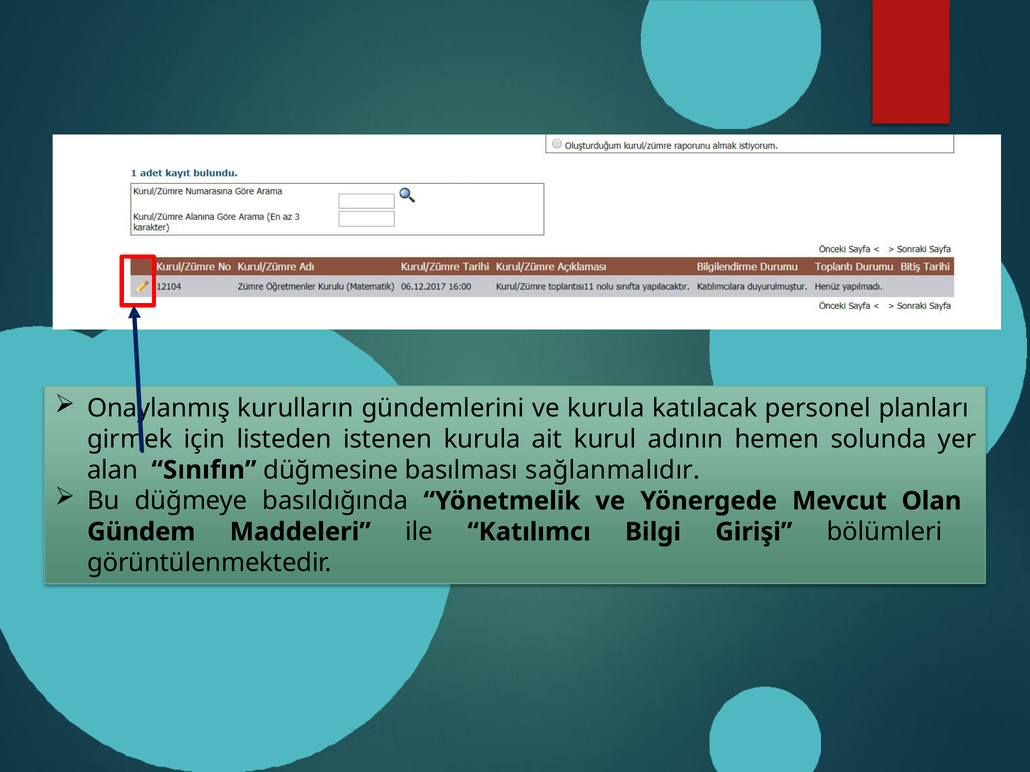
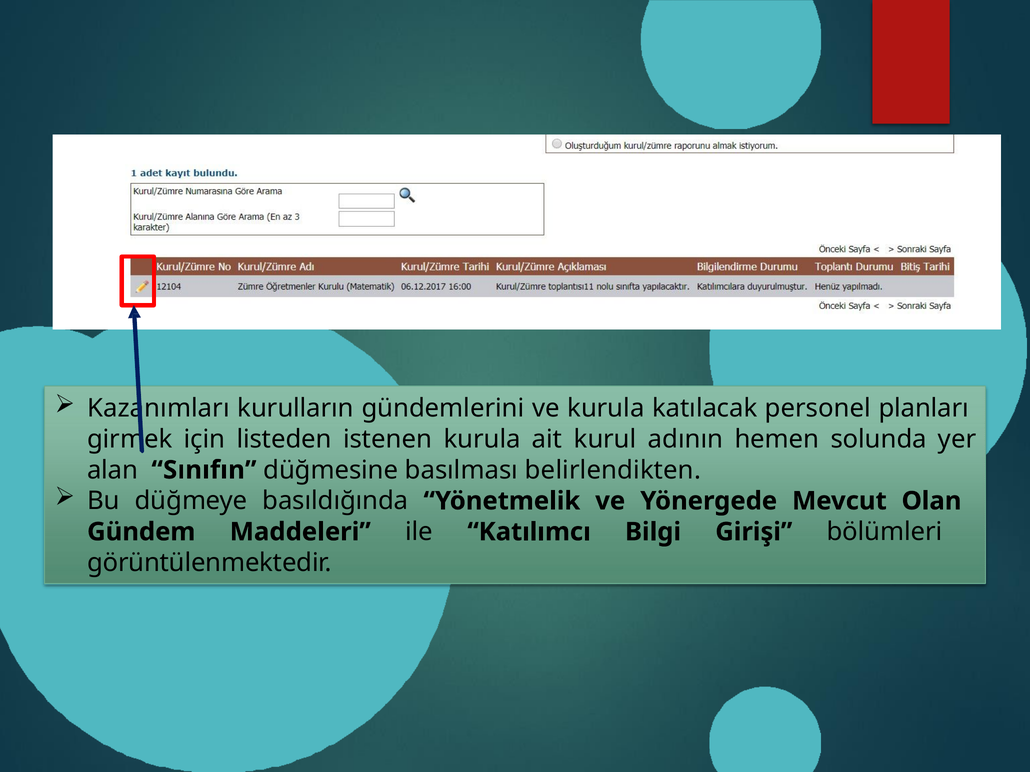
Onaylanmış: Onaylanmış -> Kazanımları (158, 409)
sağlanmalıdır: sağlanmalıdır -> belirlendikten (613, 470)
